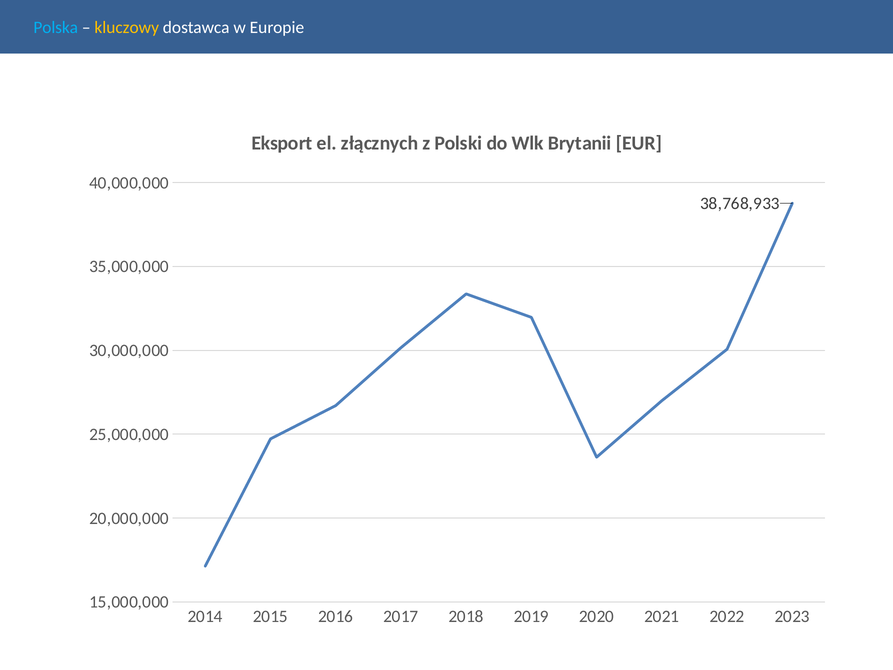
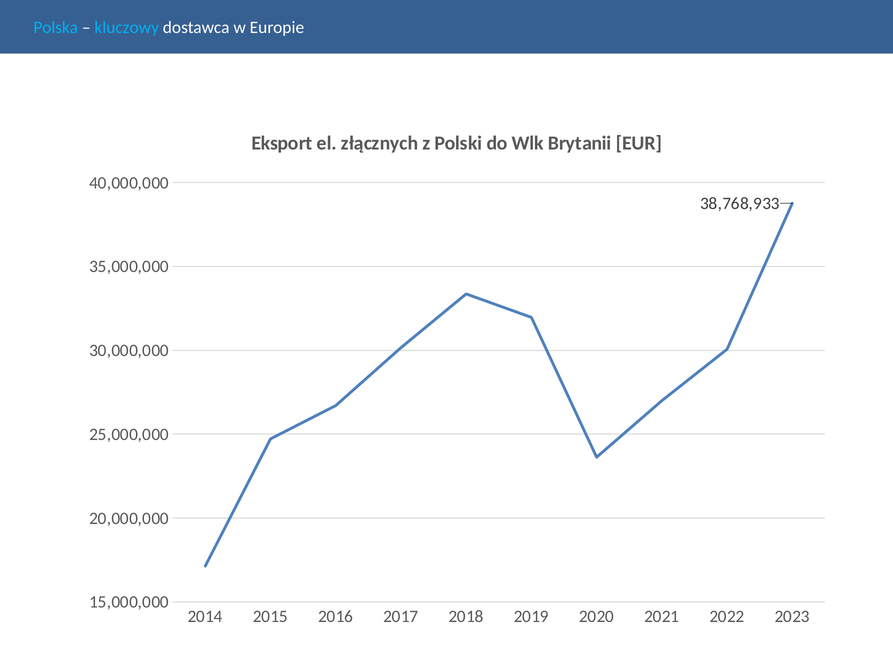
kluczowy colour: yellow -> light blue (127, 27)
